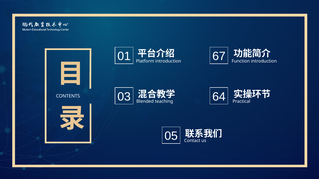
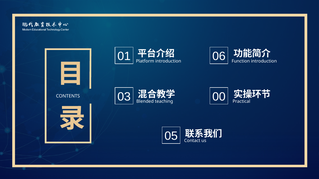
67: 67 -> 06 (219, 56)
64: 64 -> 00 (219, 97)
